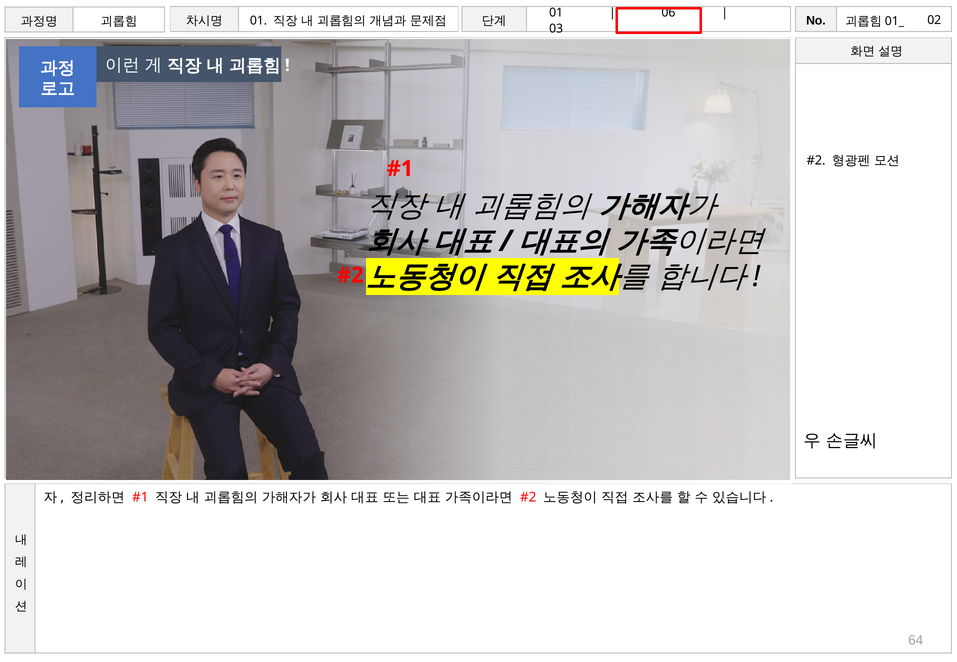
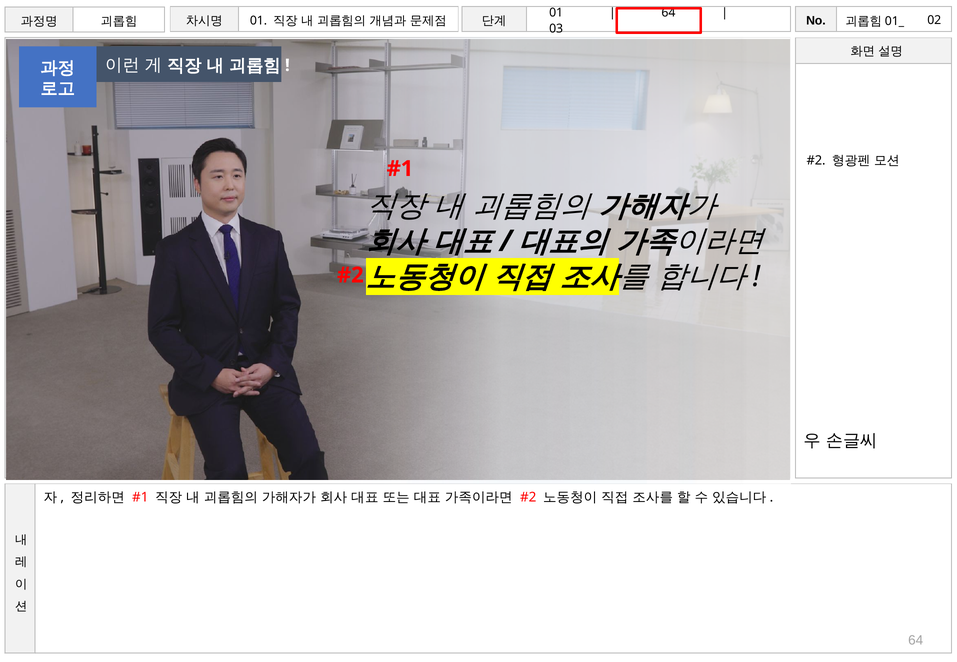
06: 06 -> 64 (668, 13)
